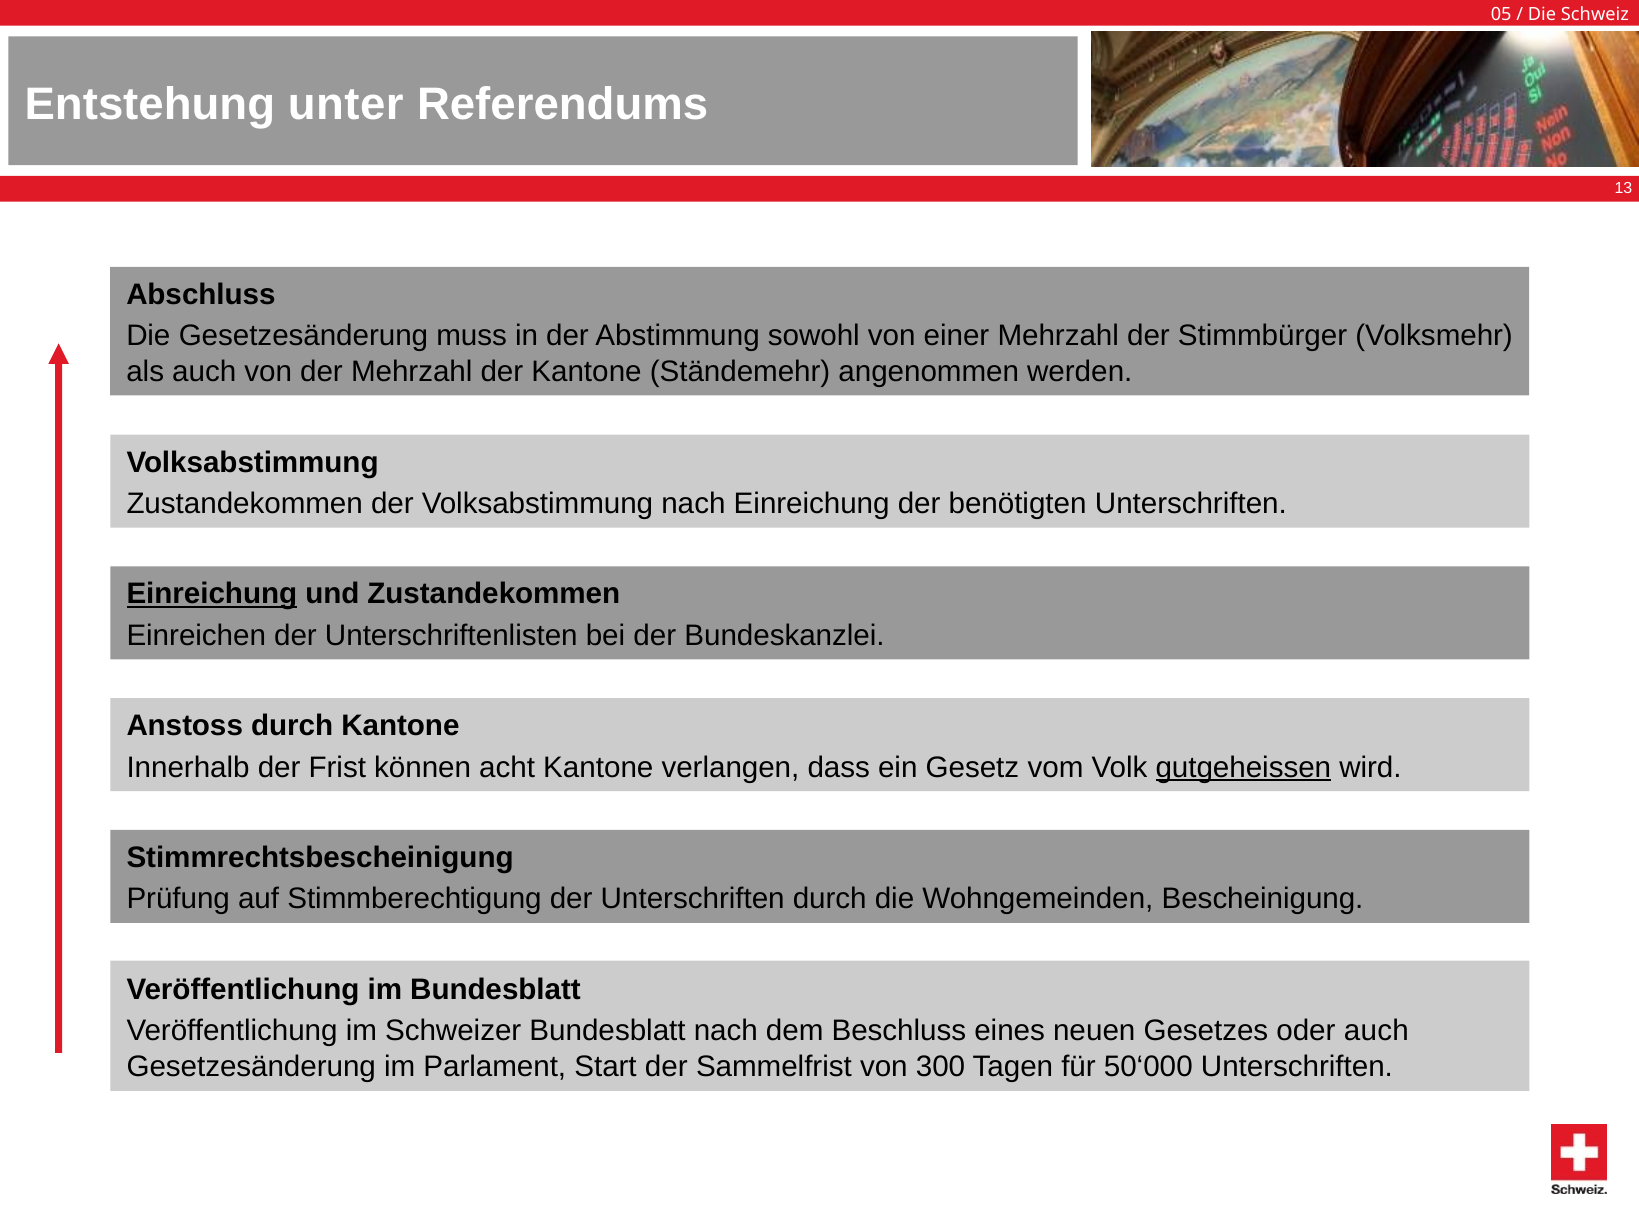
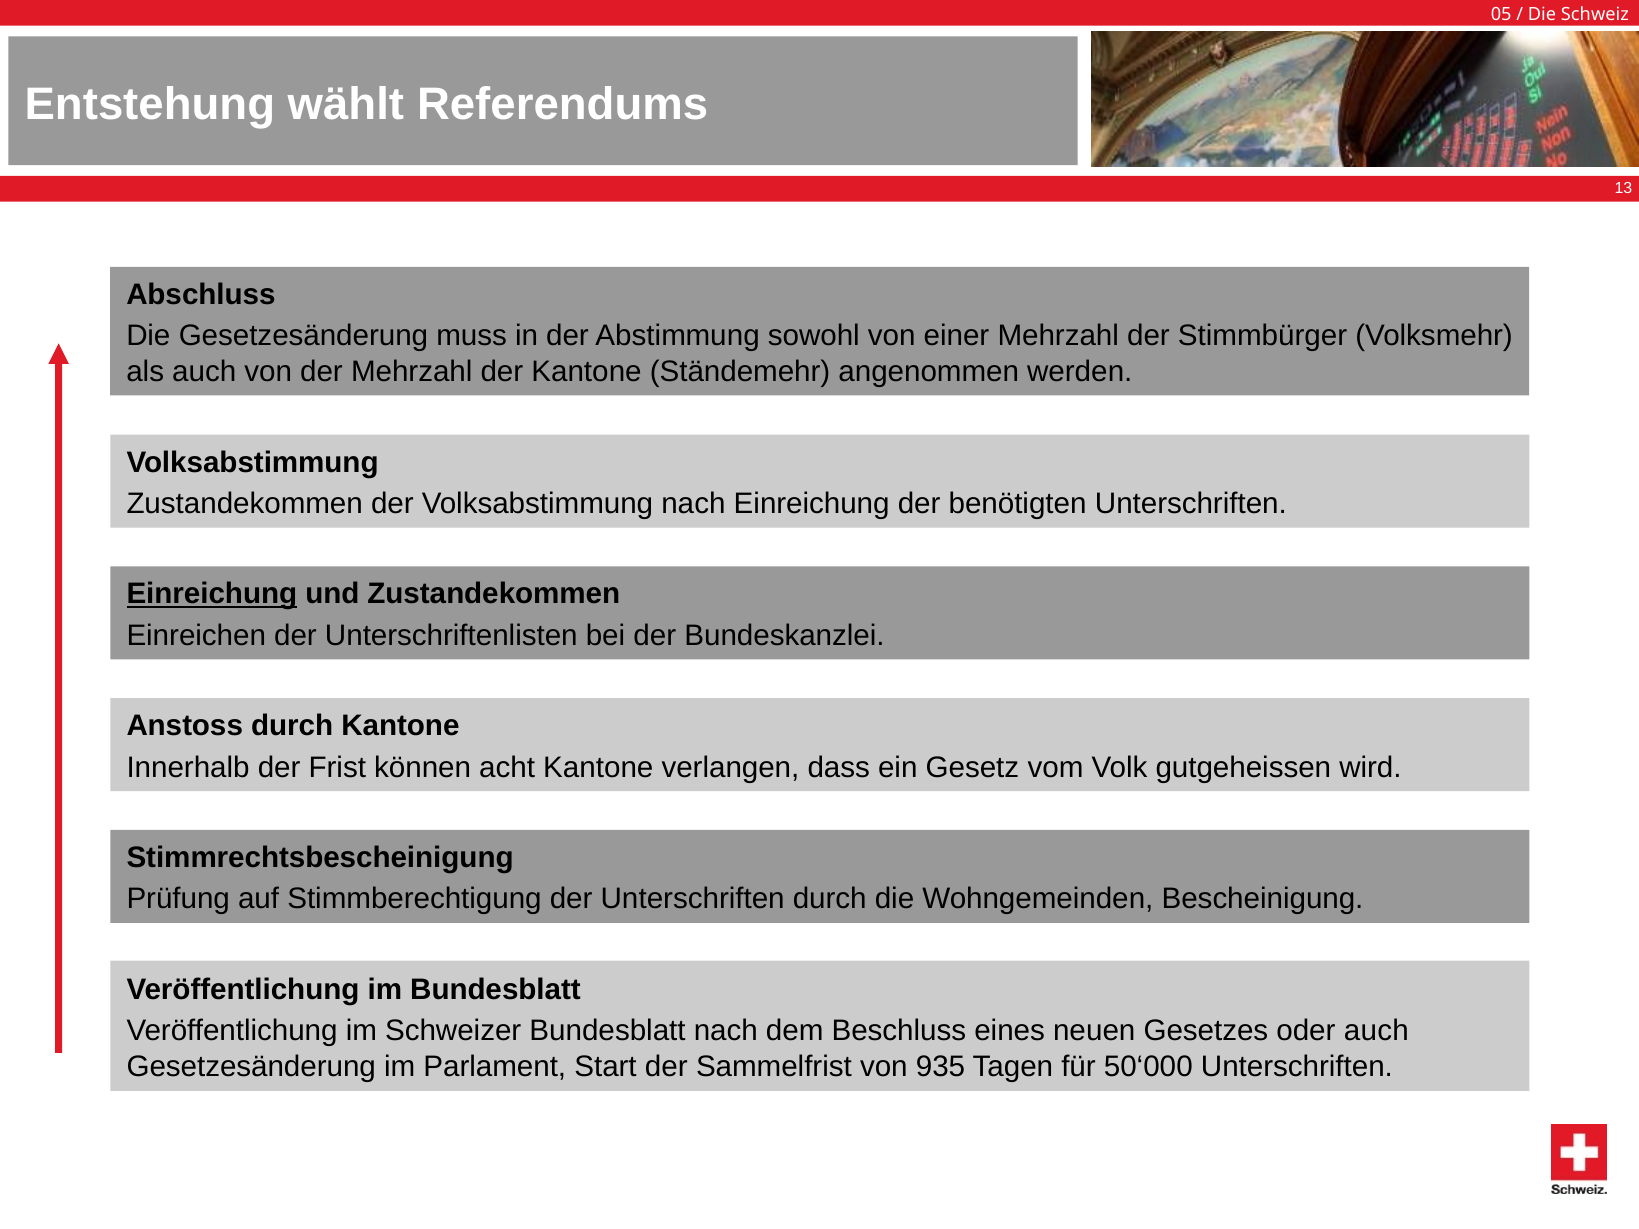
unter: unter -> wählt (346, 104)
gutgeheissen underline: present -> none (1243, 768)
300: 300 -> 935 (940, 1067)
